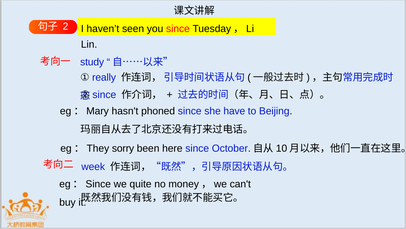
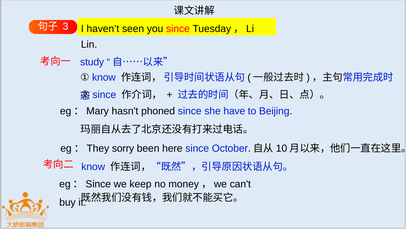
2: 2 -> 3 (66, 26)
① really: really -> know (104, 77)
week: week -> know (93, 166)
quite: quite -> keep (141, 184)
